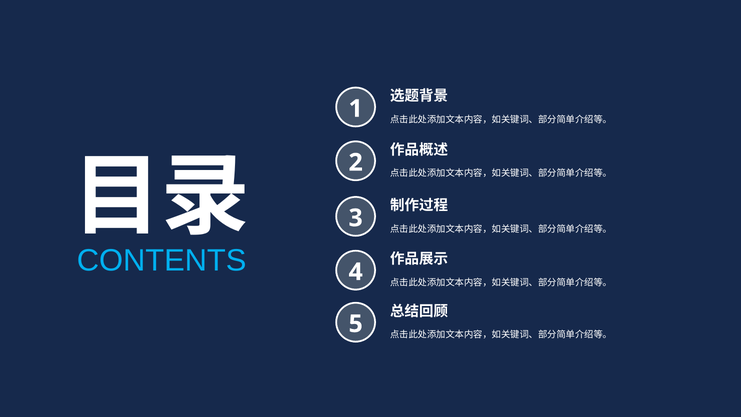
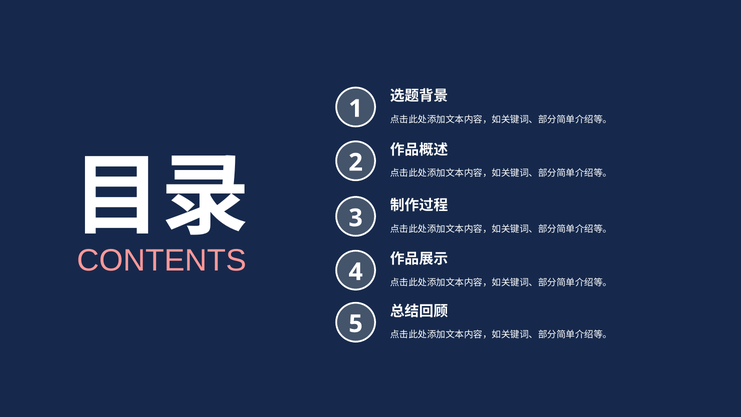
CONTENTS colour: light blue -> pink (162, 260)
